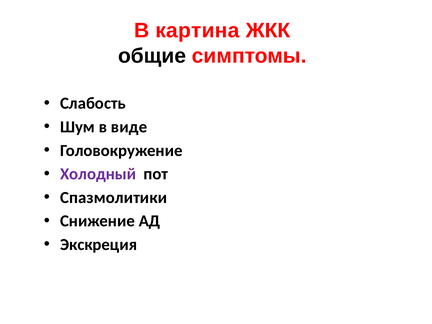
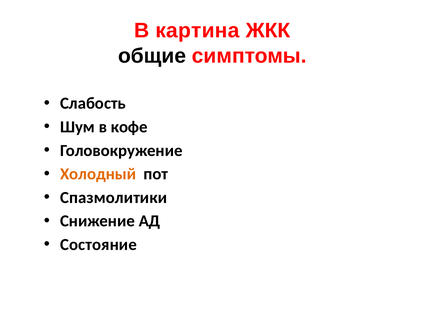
виде: виде -> кофе (129, 127)
Холодный colour: purple -> orange (98, 174)
Экскреция: Экскреция -> Состояние (99, 245)
